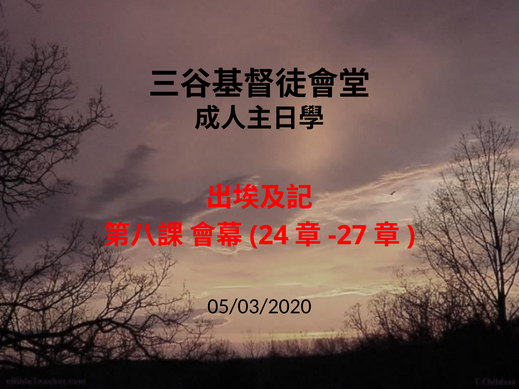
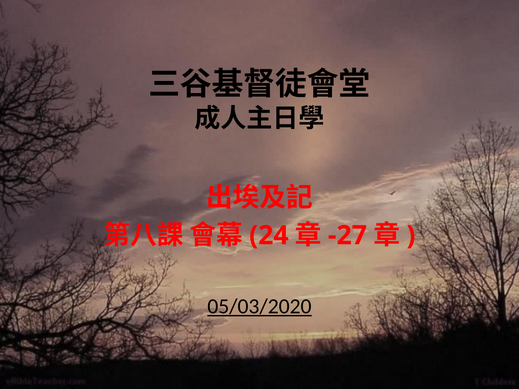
05/03/2020 underline: none -> present (259, 307)
